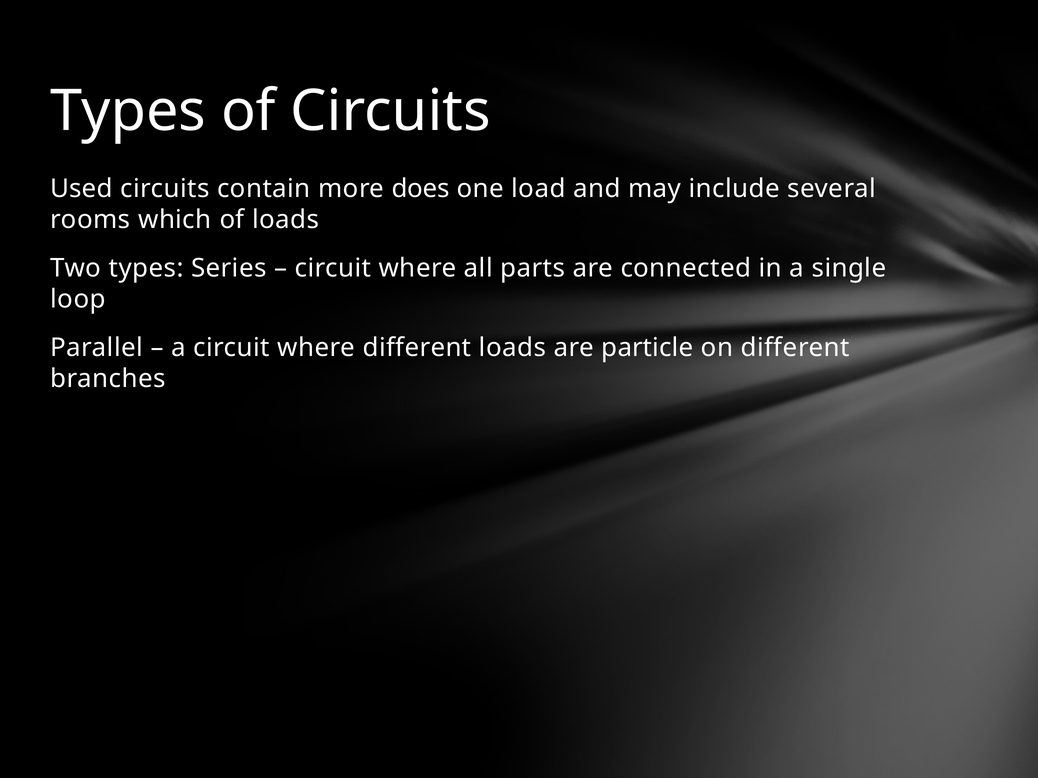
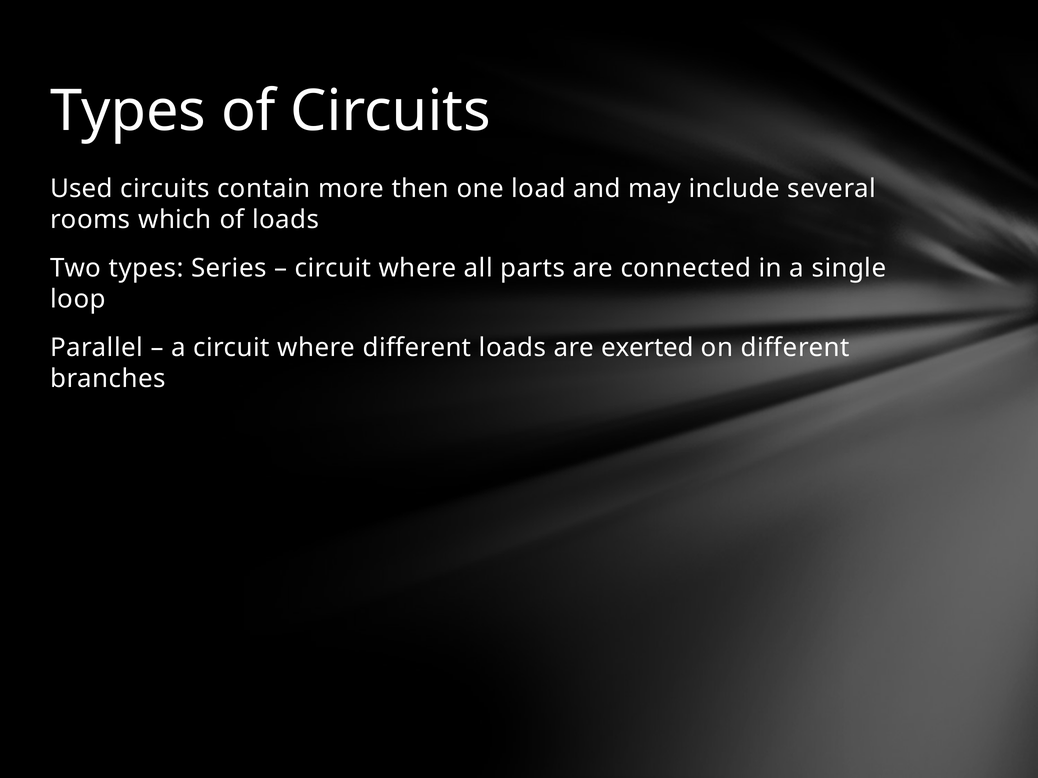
does: does -> then (420, 189)
particle: particle -> exerted (648, 348)
